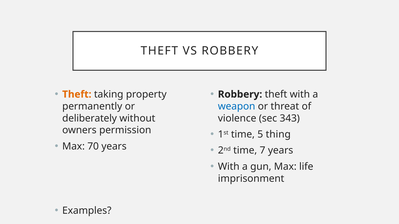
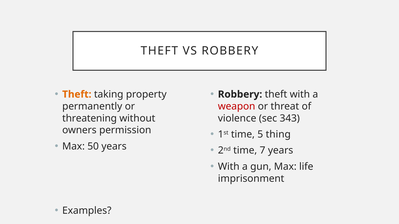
weapon colour: blue -> red (237, 106)
deliberately: deliberately -> threatening (90, 118)
70: 70 -> 50 (93, 147)
